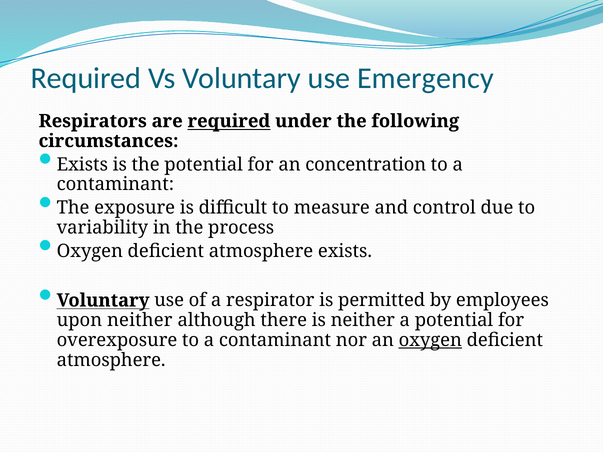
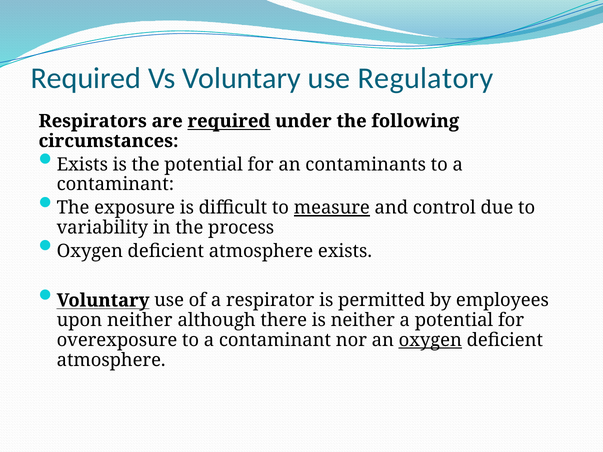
Emergency: Emergency -> Regulatory (425, 78)
concentration: concentration -> contaminants (366, 165)
measure underline: none -> present (332, 208)
